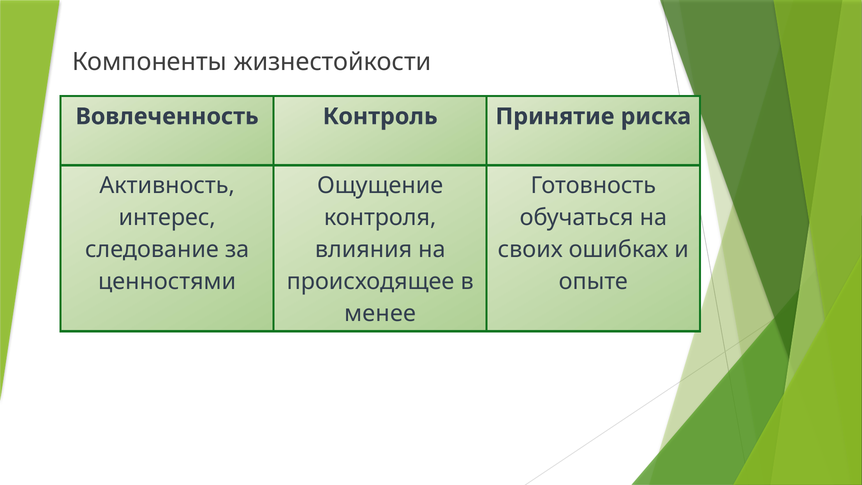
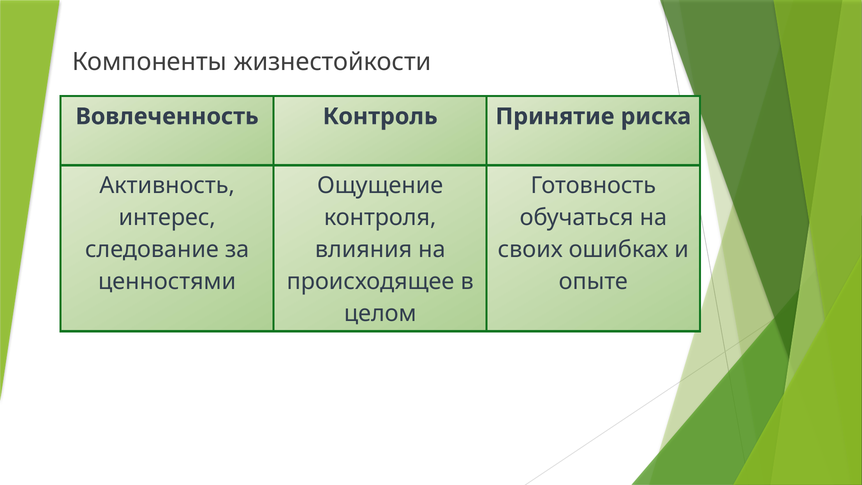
менее: менее -> целом (380, 313)
